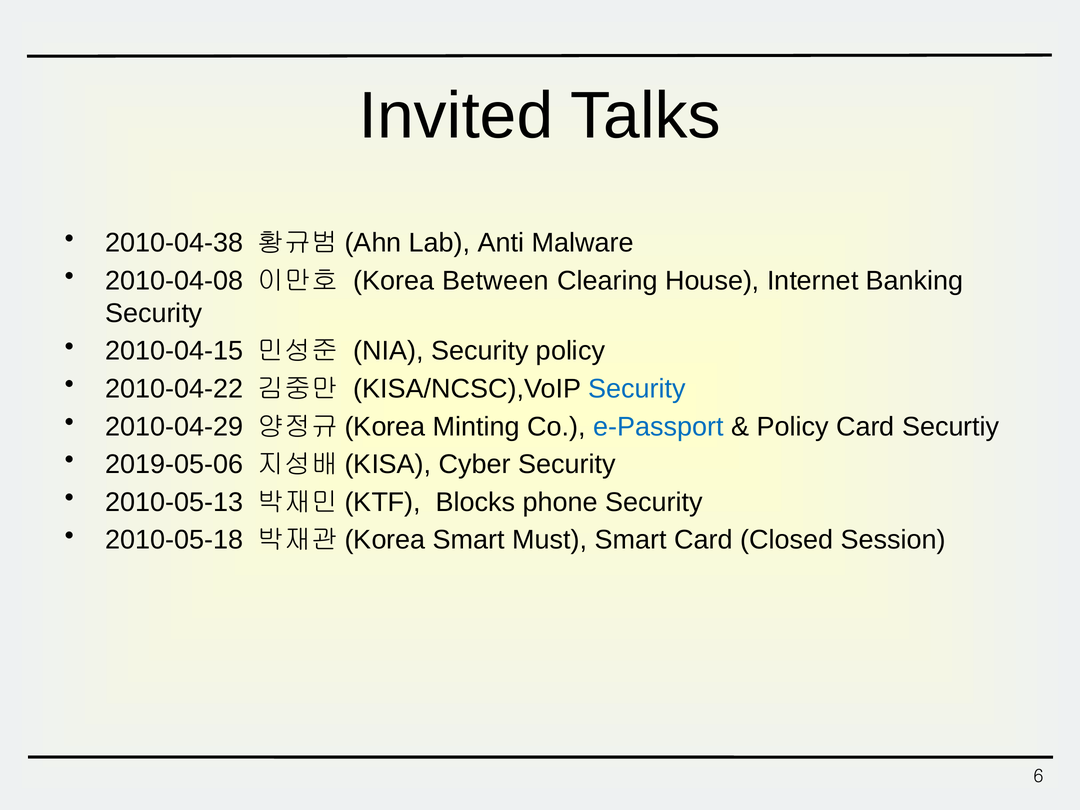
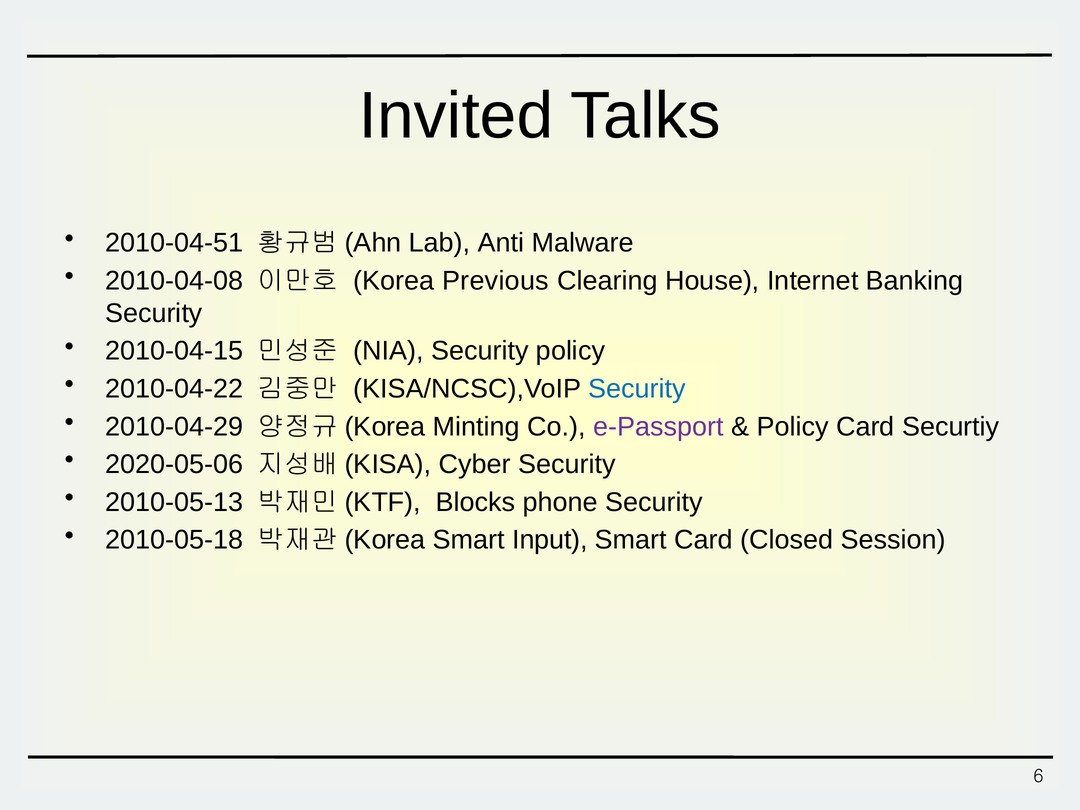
2010-04-38: 2010-04-38 -> 2010-04-51 (174, 243)
Between: Between -> Previous (496, 281)
e-Passport colour: blue -> purple (658, 427)
2019-05-06: 2019-05-06 -> 2020-05-06 (174, 464)
Must: Must -> Input (550, 540)
